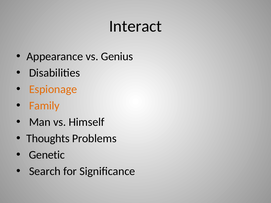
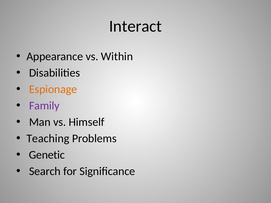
Genius: Genius -> Within (117, 57)
Family colour: orange -> purple (44, 106)
Thoughts: Thoughts -> Teaching (48, 139)
